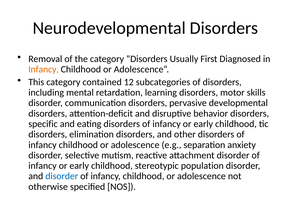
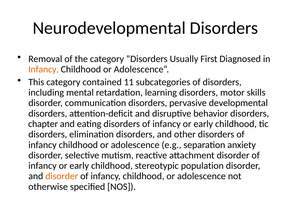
12: 12 -> 11 (129, 82)
specific: specific -> chapter (43, 124)
disorder colour: blue -> orange (62, 176)
